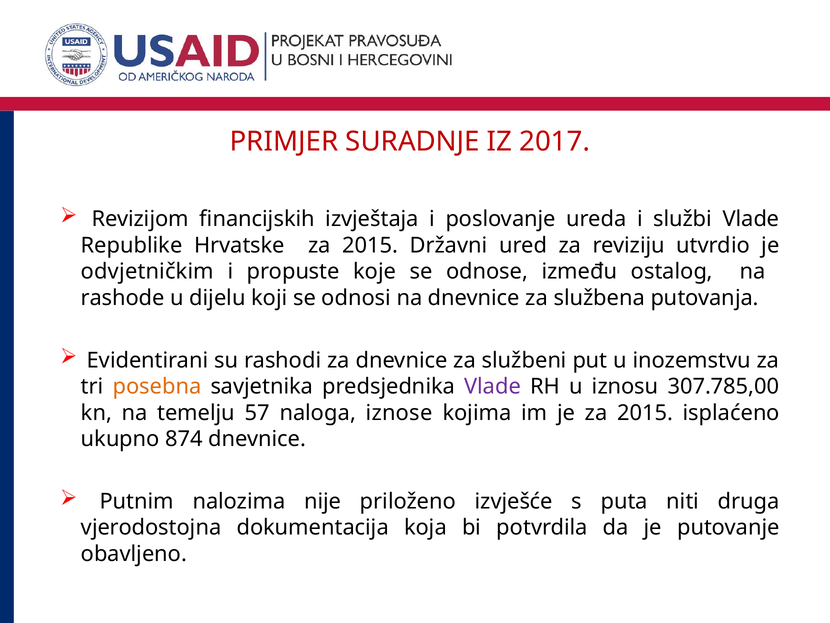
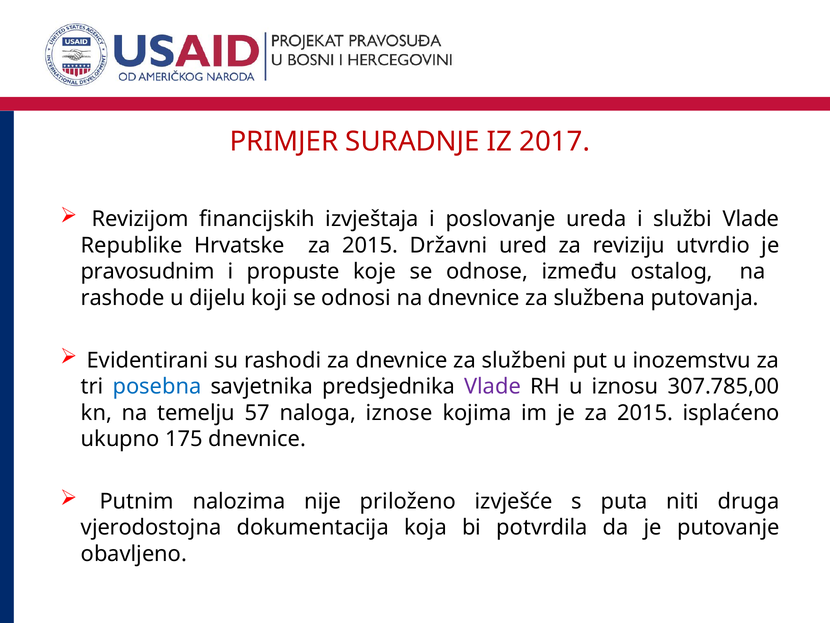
odvjetničkim: odvjetničkim -> pravosudnim (148, 272)
posebna colour: orange -> blue (157, 386)
874: 874 -> 175 (184, 439)
